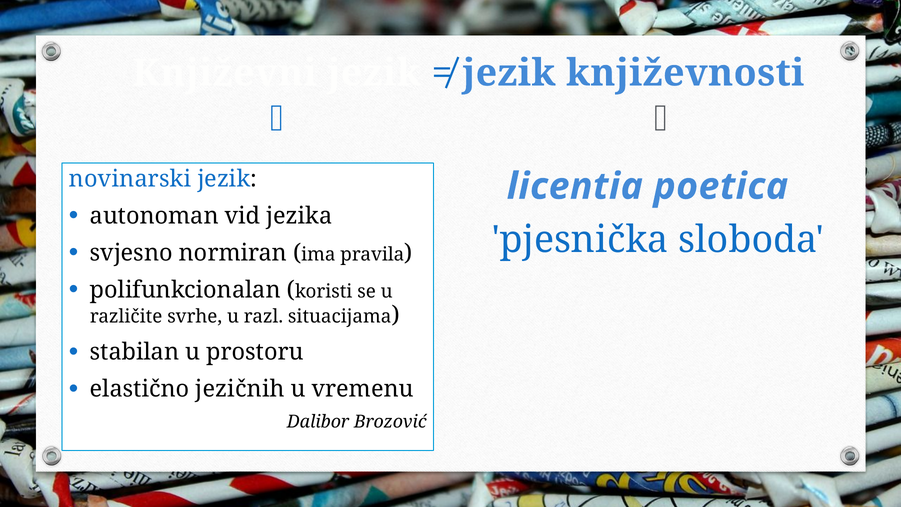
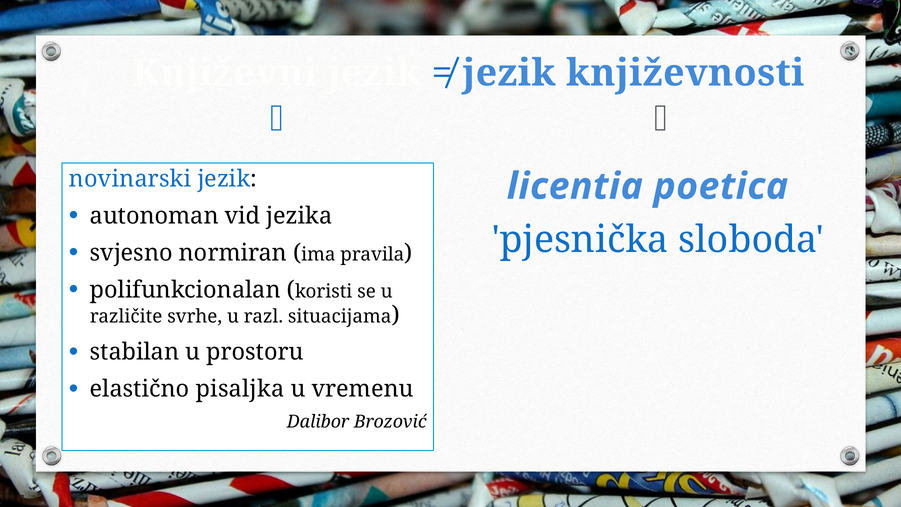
jezičnih: jezičnih -> pisaljka (240, 389)
